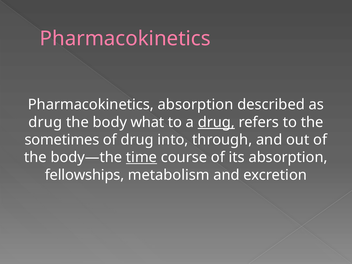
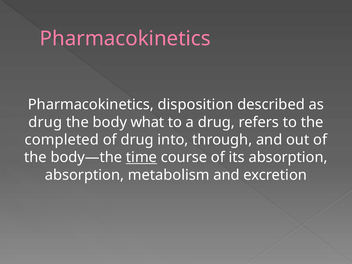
Pharmacokinetics absorption: absorption -> disposition (196, 105)
drug underline: present -> none (216, 122)
sometimes: sometimes -> completed (62, 140)
fellowships: fellowships -> absorption (84, 175)
